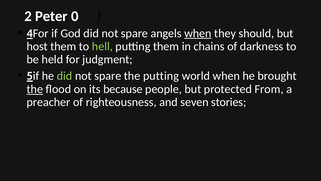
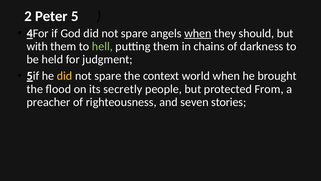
0: 0 -> 5 (75, 16)
host: host -> with (37, 46)
did colour: light green -> yellow (65, 76)
the putting: putting -> context (161, 76)
the underline: present -> none (35, 89)
because: because -> secretly (123, 89)
